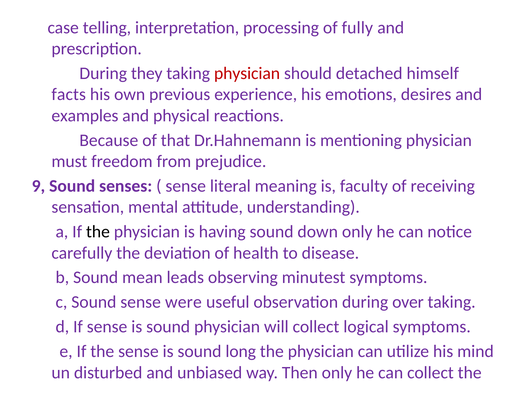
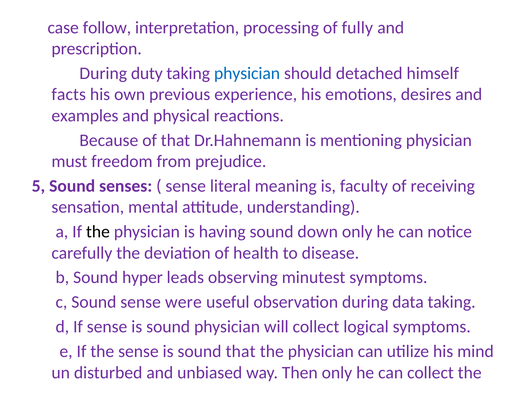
telling: telling -> follow (107, 28)
they: they -> duty (147, 73)
physician colour: red -> blue (247, 73)
9: 9 -> 5 (38, 186)
mean: mean -> hyper (142, 278)
over: over -> data (408, 302)
sound long: long -> that (241, 351)
